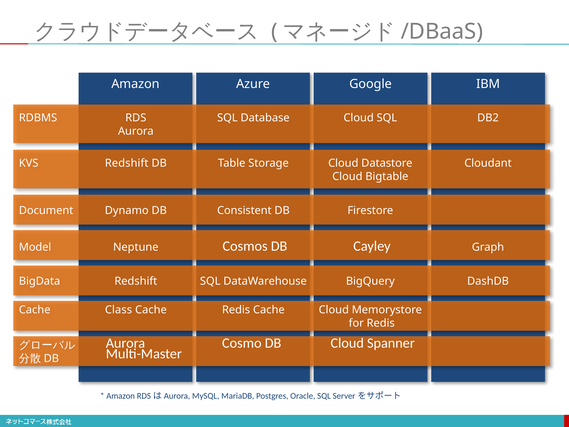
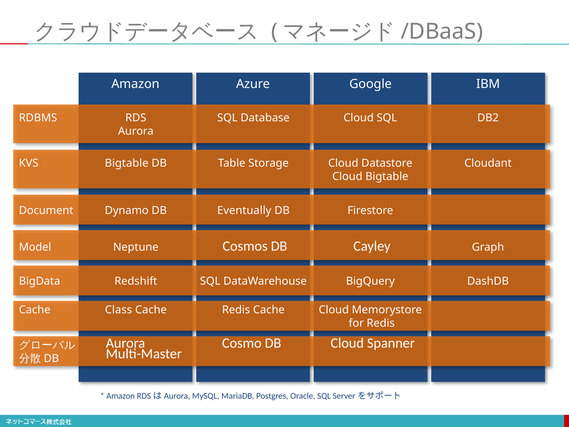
KVS Redshift: Redshift -> Bigtable (127, 163)
Consistent: Consistent -> Eventually (244, 210)
